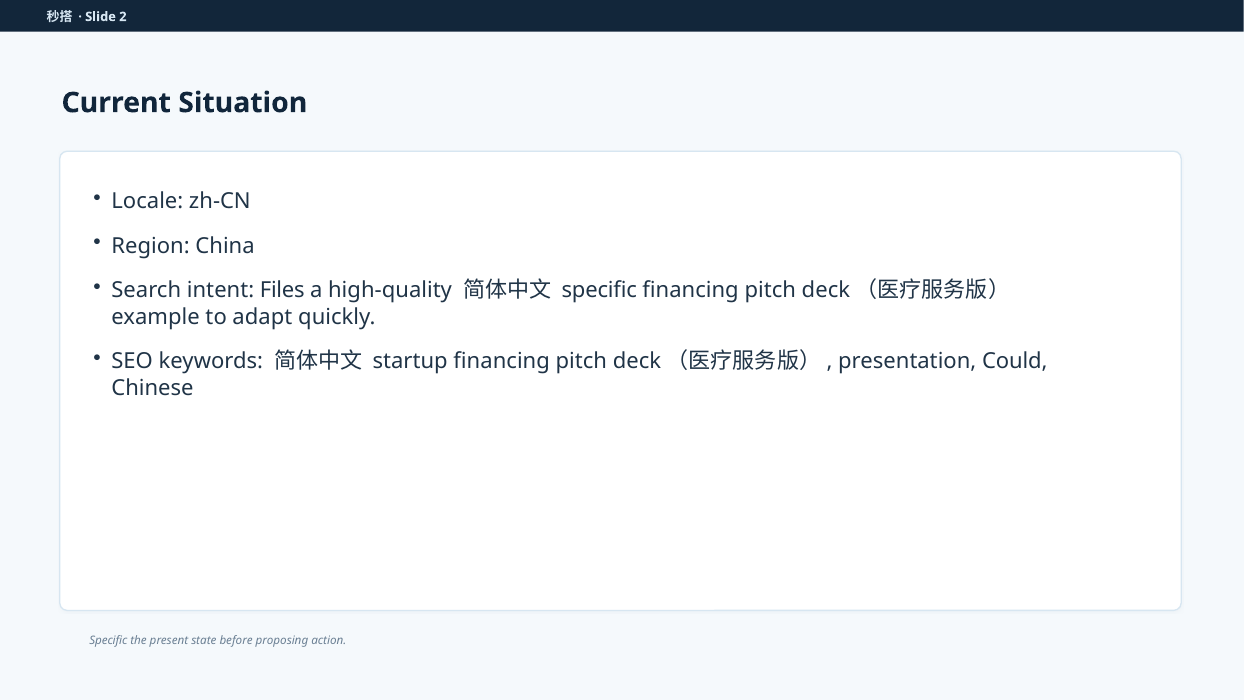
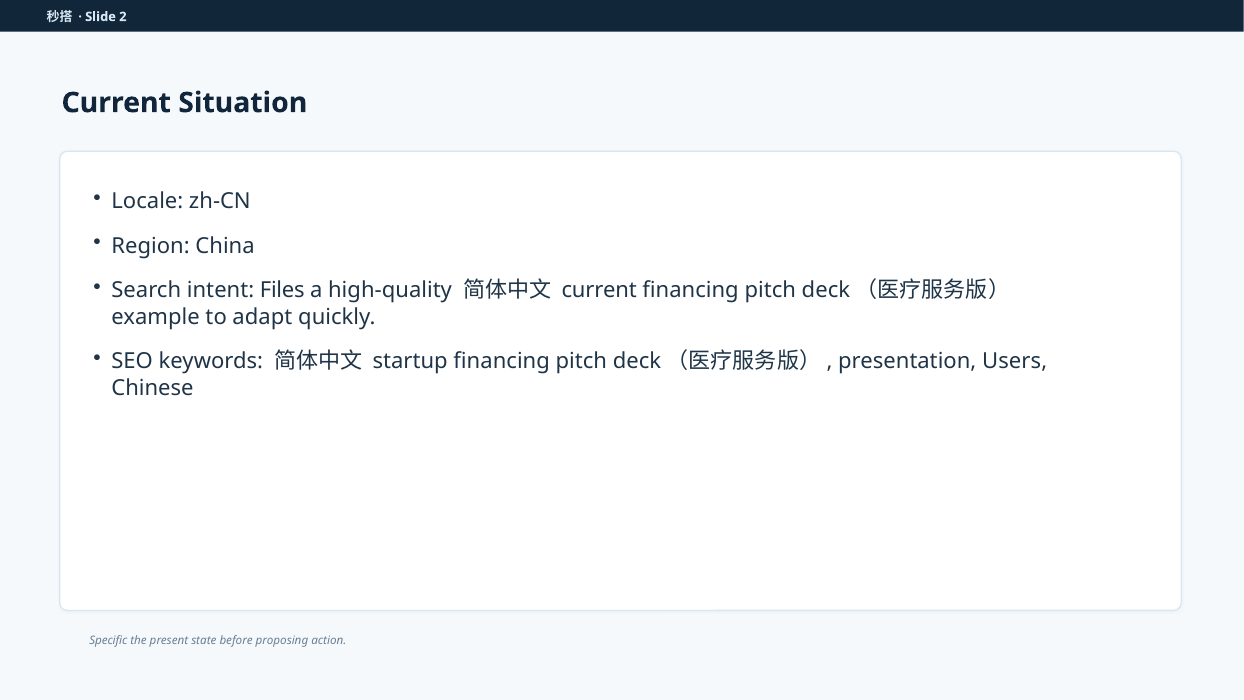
specific: specific -> current (599, 291)
Could: Could -> Users (1015, 362)
